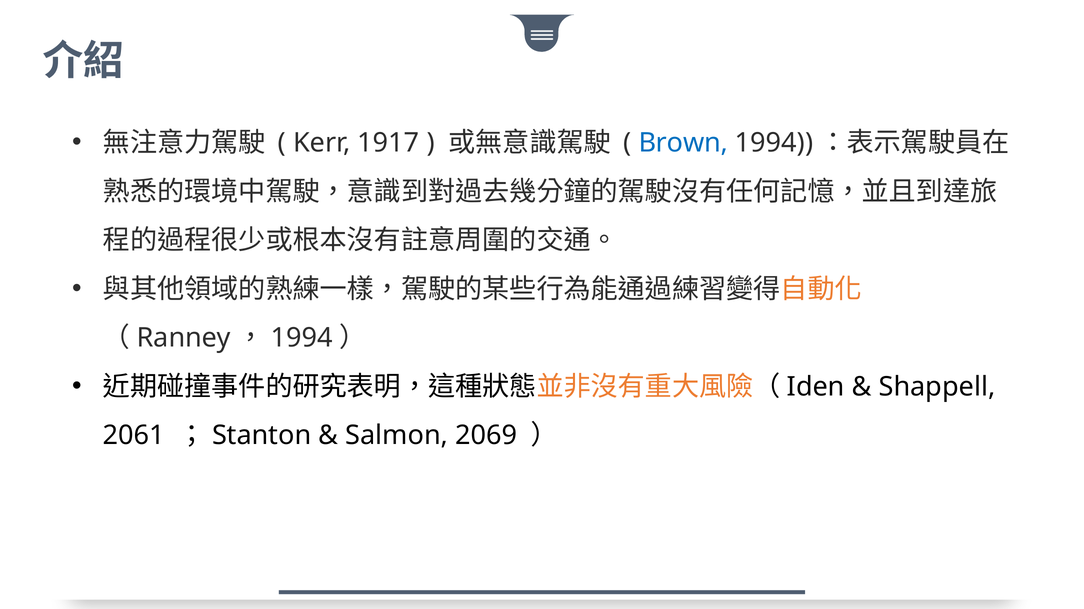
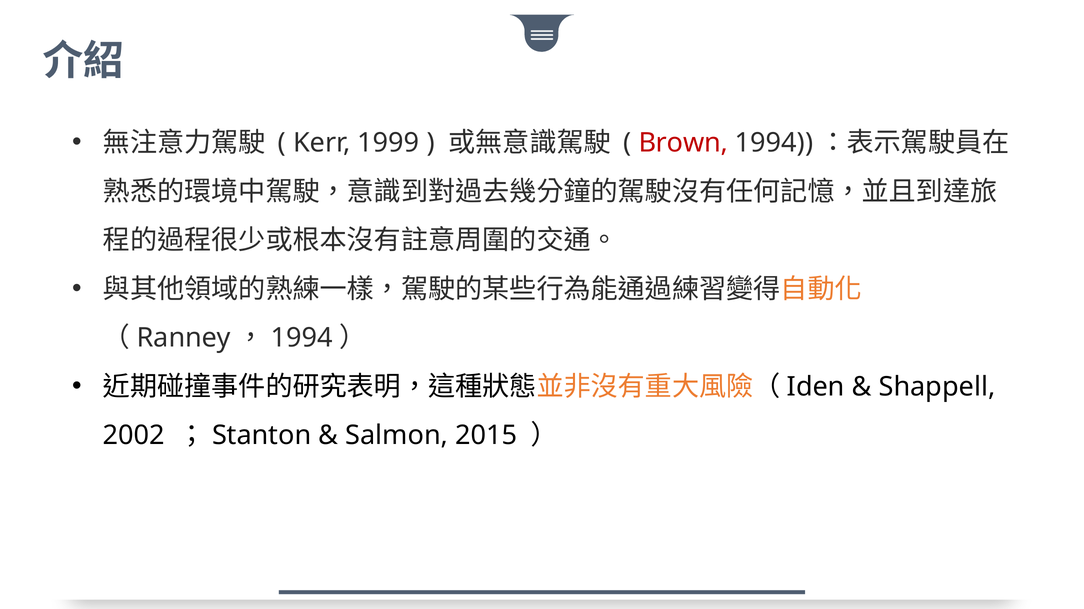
1917: 1917 -> 1999 (388, 143)
Brown colour: blue -> red (683, 143)
2061: 2061 -> 2002 (134, 436)
2069: 2069 -> 2015 (486, 436)
